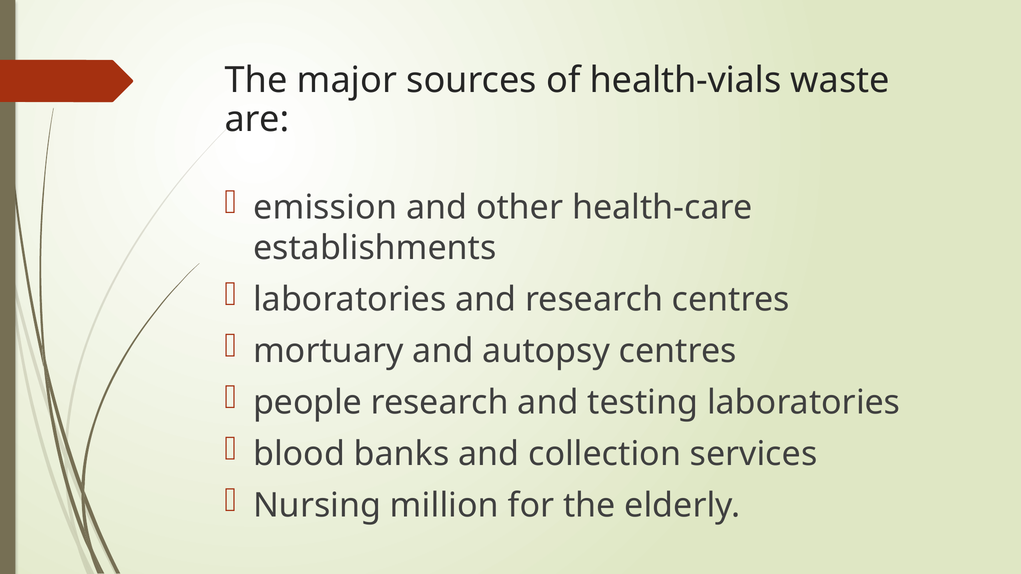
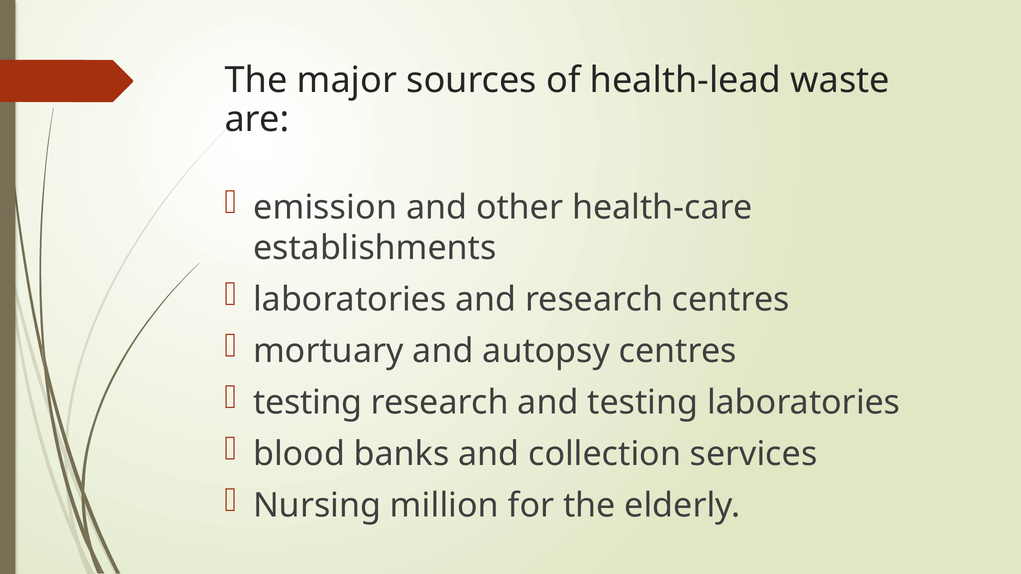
health-vials: health-vials -> health-lead (686, 80)
people: people -> testing (308, 403)
